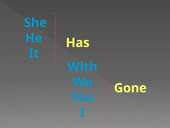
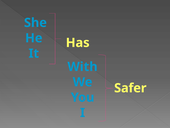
Gone: Gone -> Safer (130, 88)
